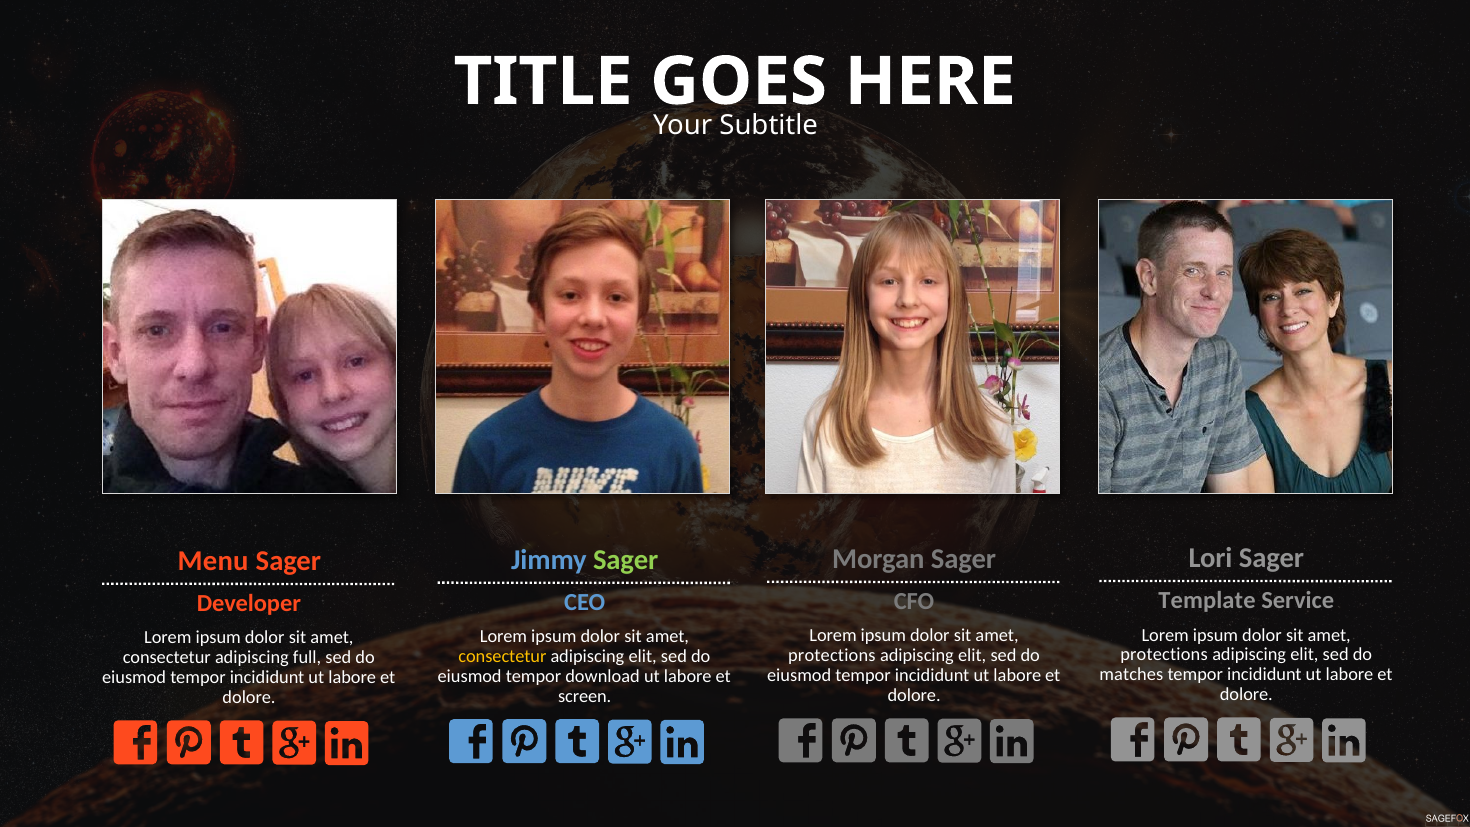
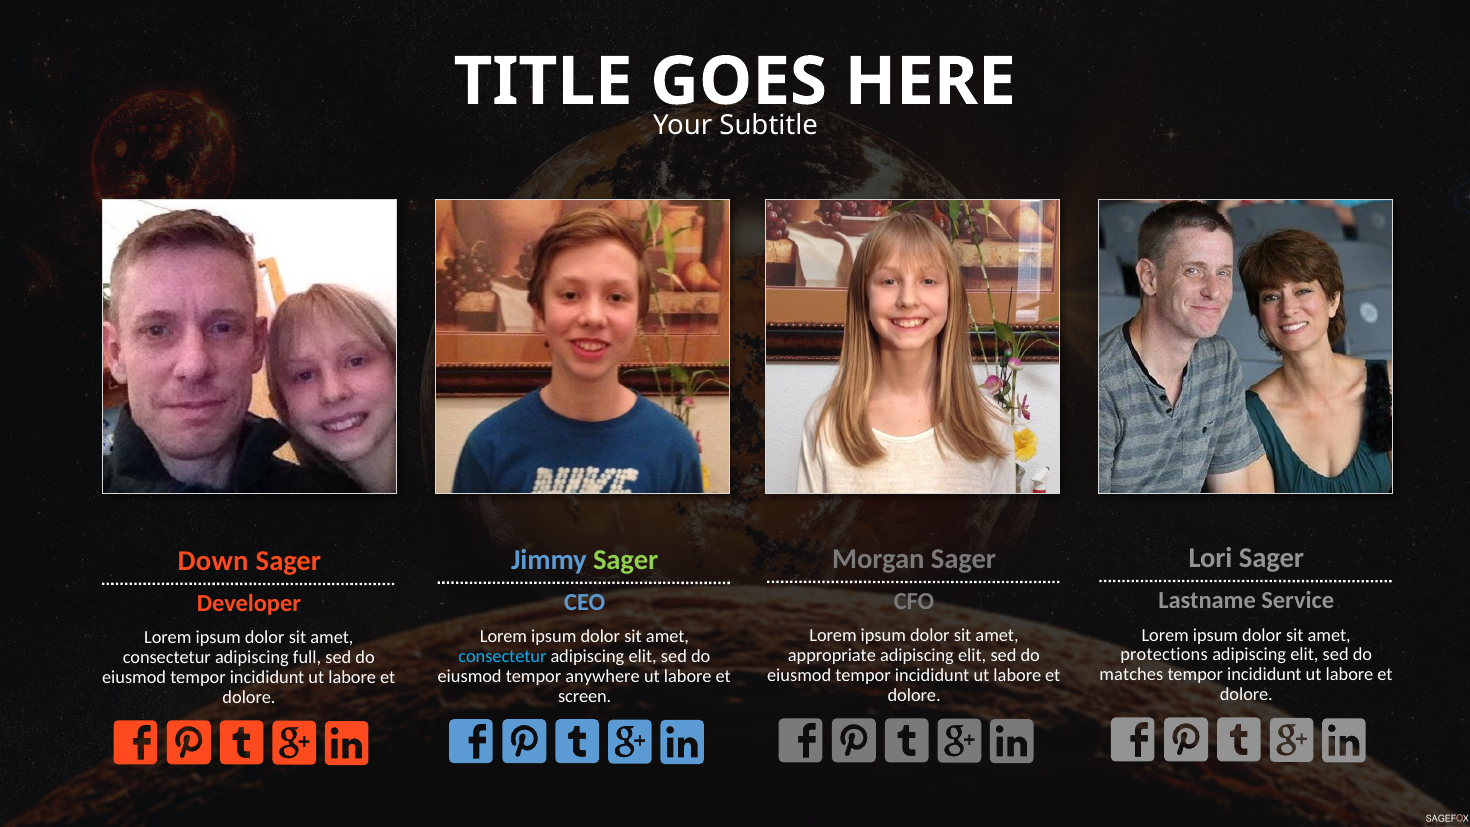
Menu: Menu -> Down (213, 561)
Template: Template -> Lastname (1207, 600)
protections: protections -> appropriate (832, 656)
consectetur colour: yellow -> light blue (502, 656)
download: download -> anywhere (603, 676)
